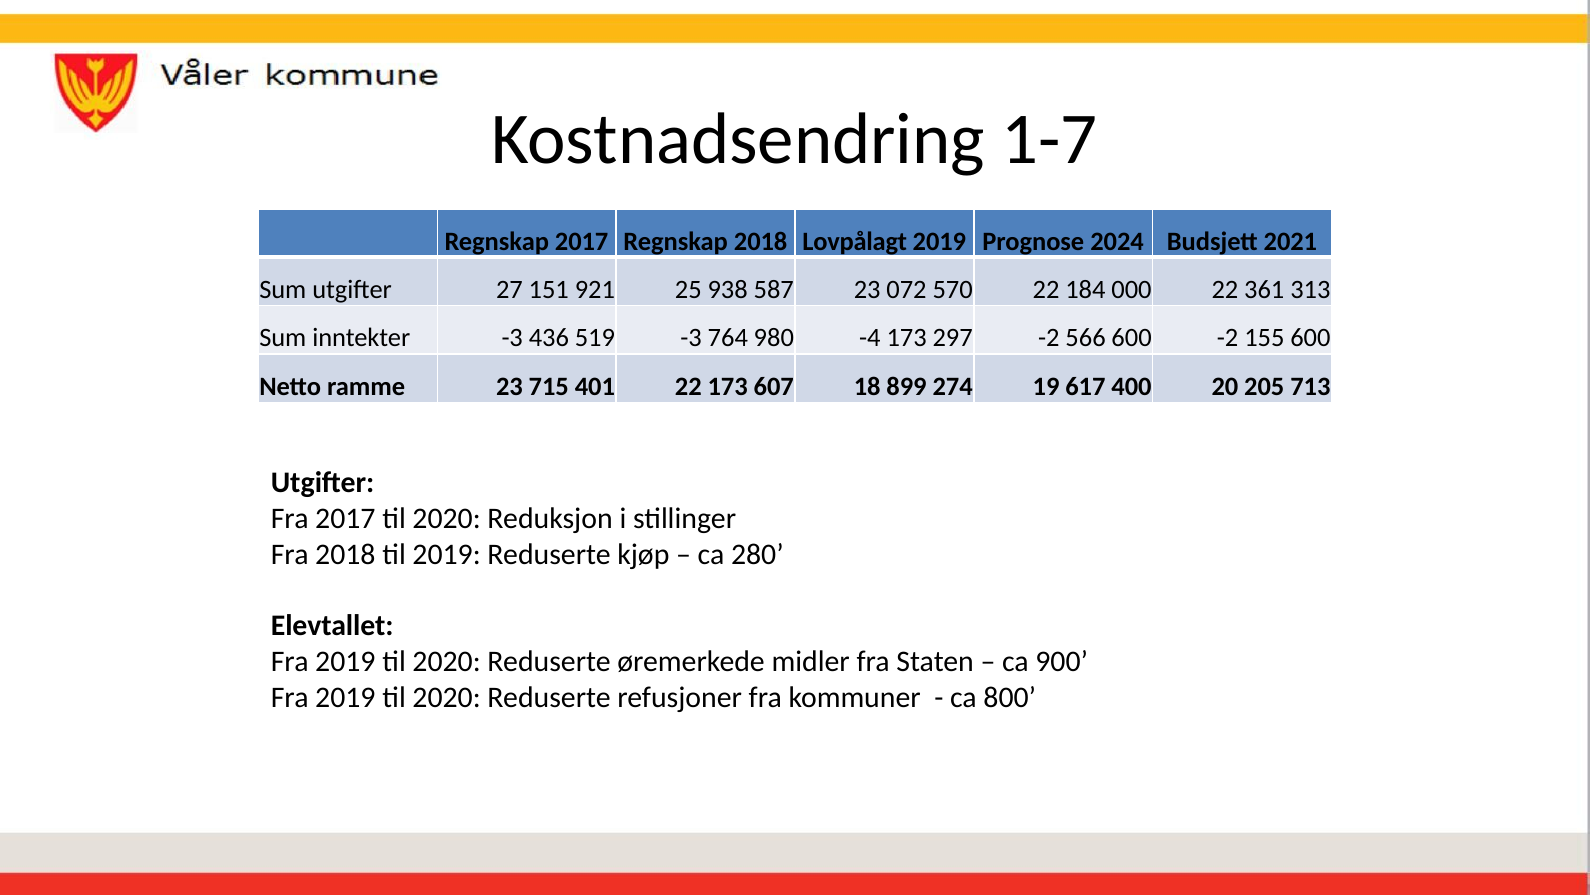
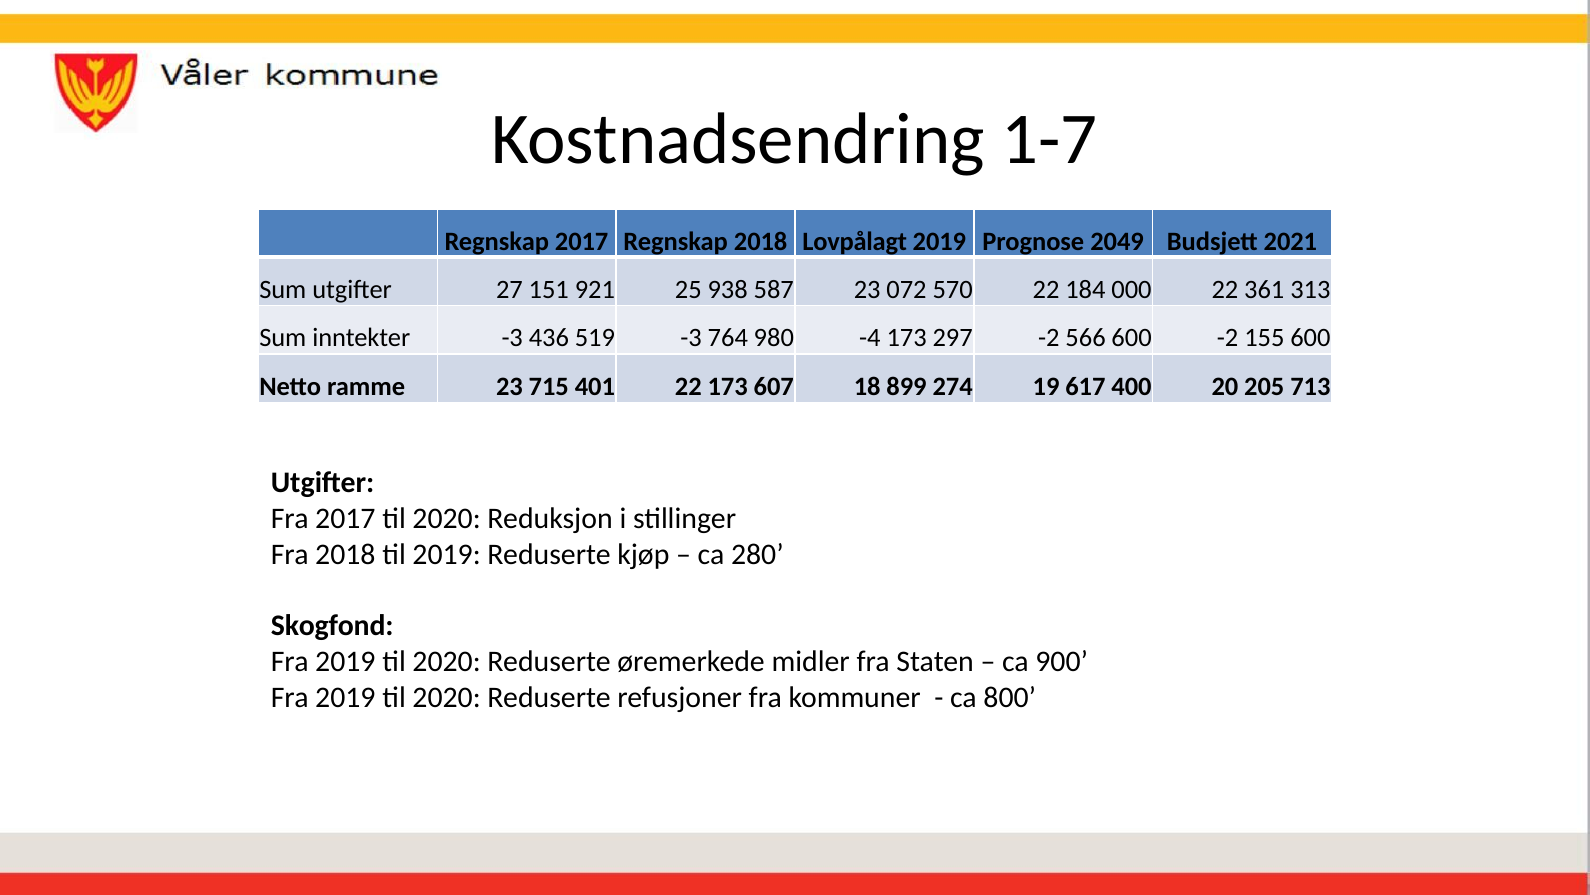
2024: 2024 -> 2049 (1117, 241)
Elevtallet: Elevtallet -> Skogfond (332, 625)
